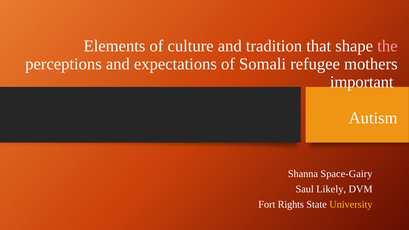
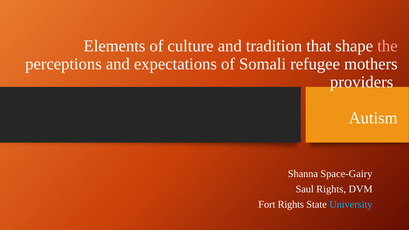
important: important -> providers (362, 82)
Saul Likely: Likely -> Rights (331, 189)
University colour: yellow -> light blue (351, 204)
